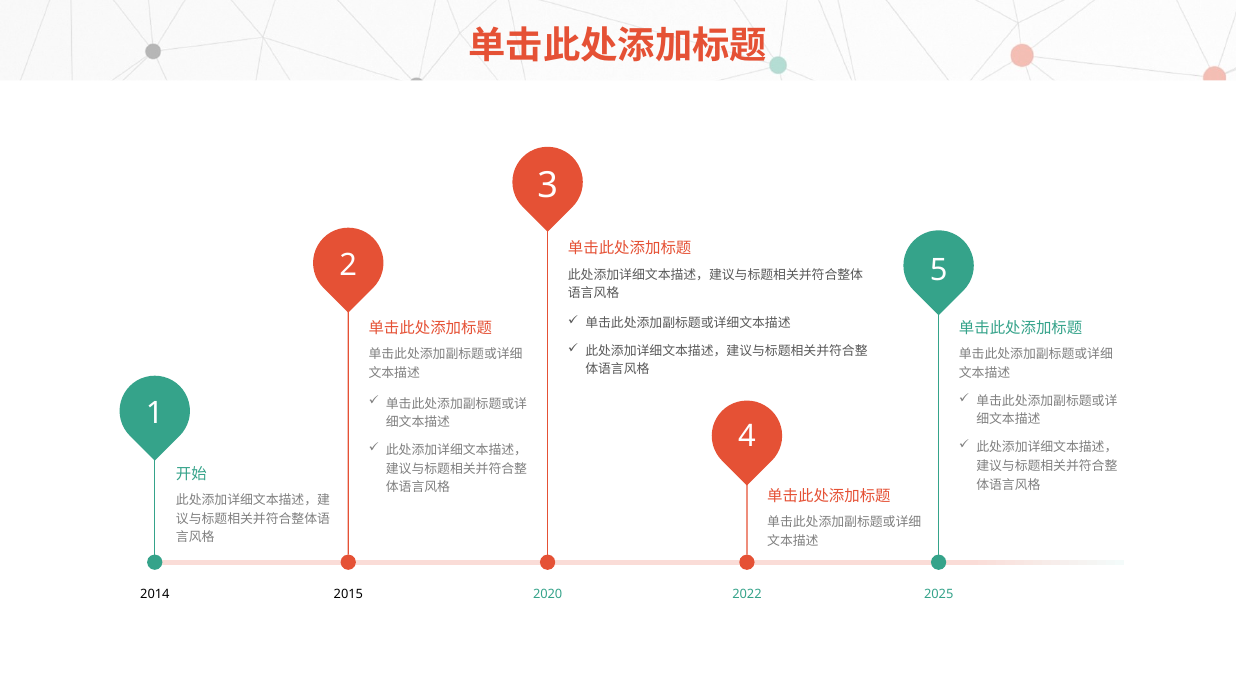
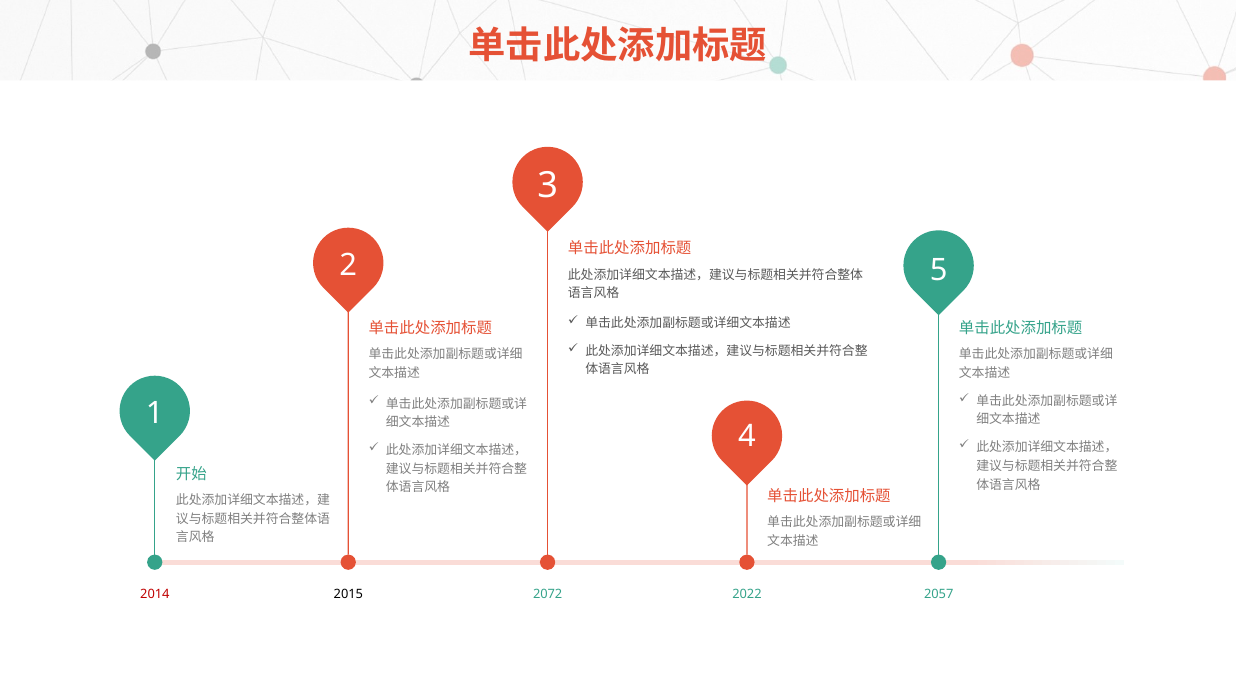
2014 colour: black -> red (155, 595)
2020: 2020 -> 2072 (548, 595)
2025: 2025 -> 2057 (939, 595)
